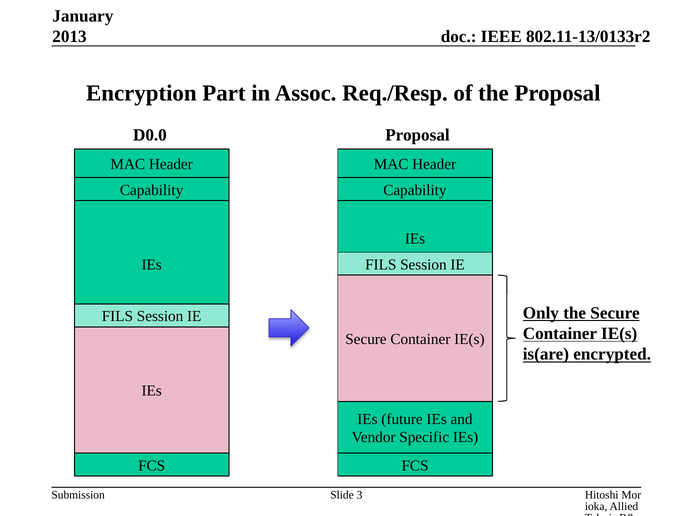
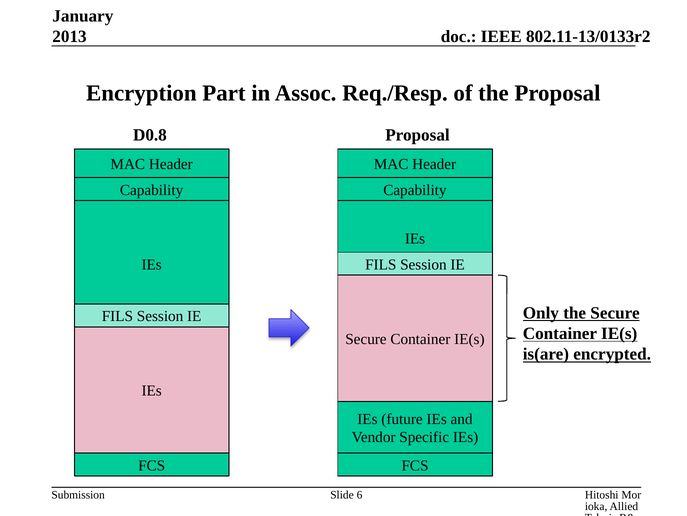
D0.0: D0.0 -> D0.8 (150, 135)
3: 3 -> 6 (360, 494)
